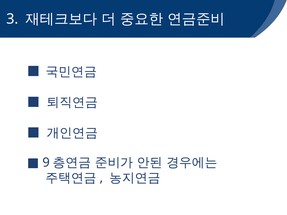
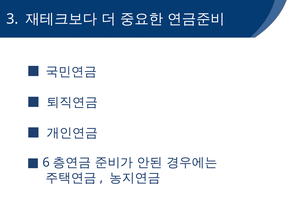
9: 9 -> 6 (46, 163)
